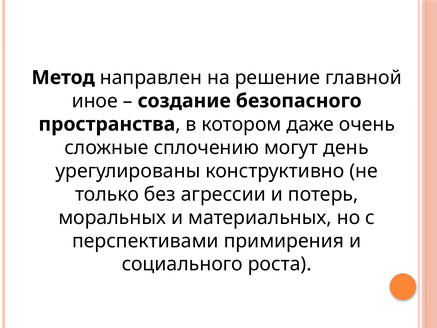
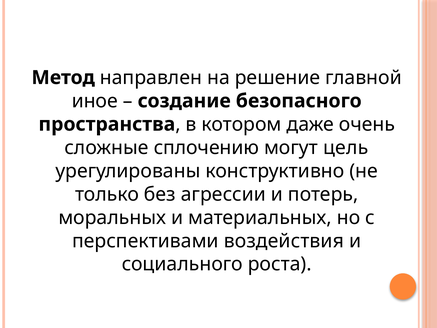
день: день -> цель (346, 147)
примирения: примирения -> воздействия (284, 241)
